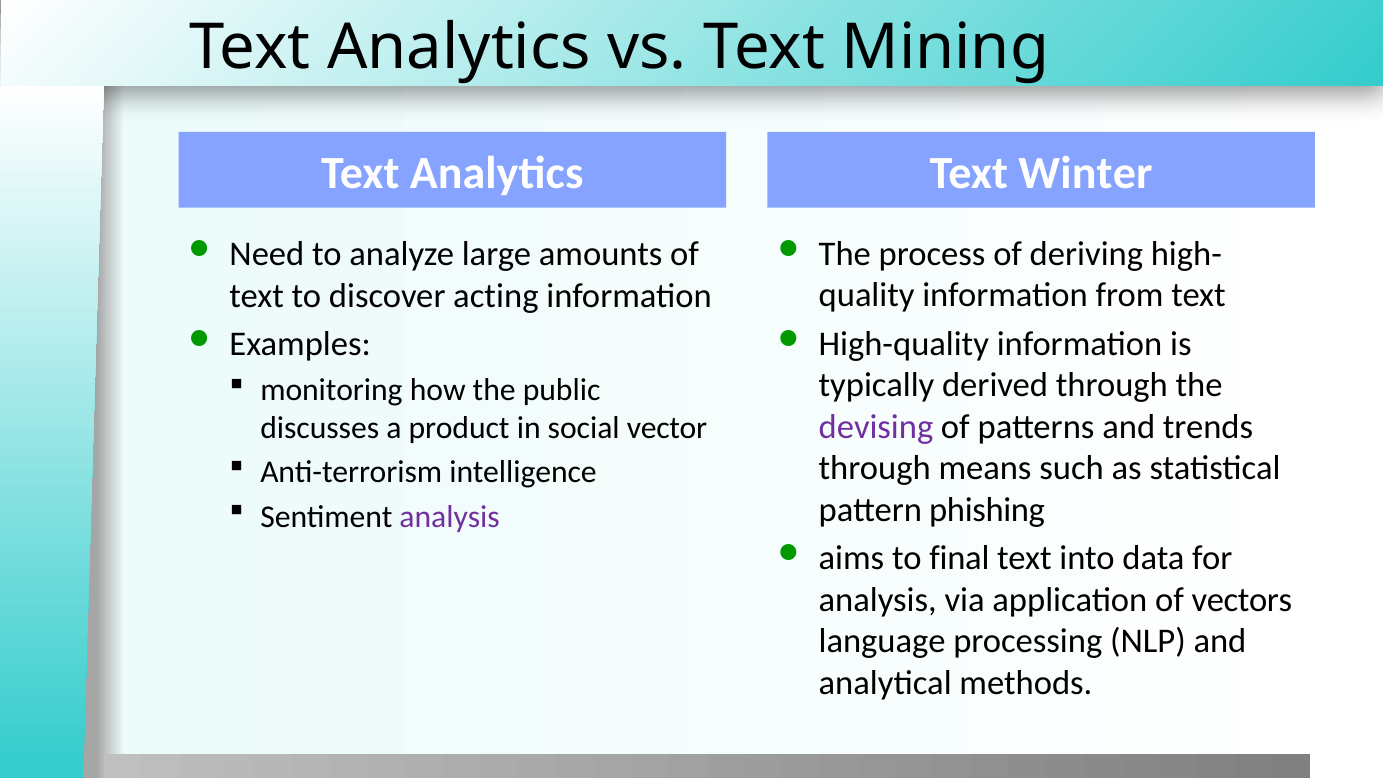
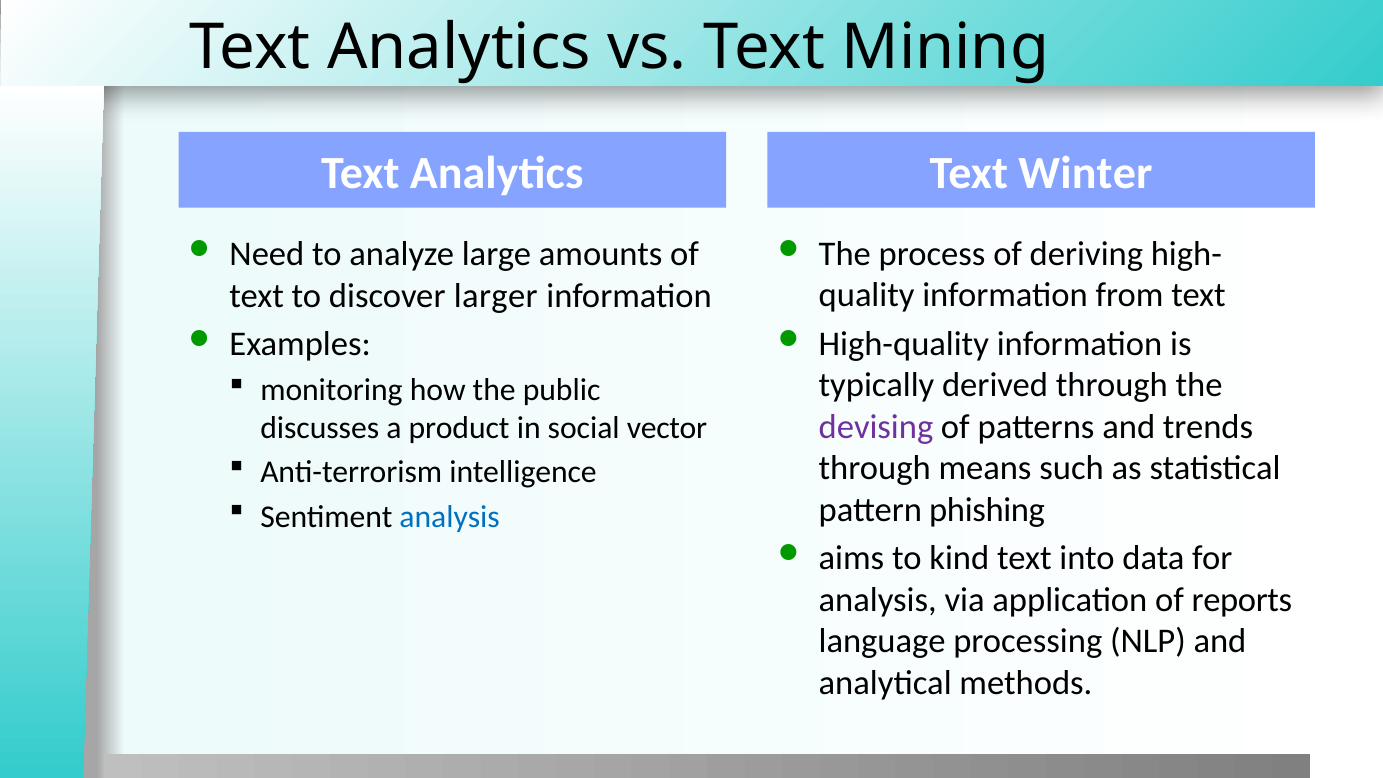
acting: acting -> larger (496, 296)
analysis colour: purple -> blue (450, 517)
final: final -> kind (959, 558)
vectors: vectors -> reports (1242, 600)
